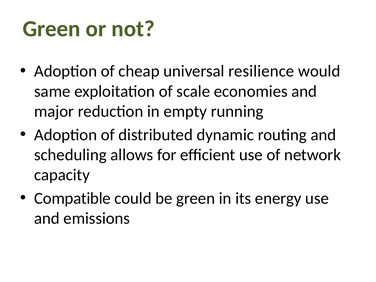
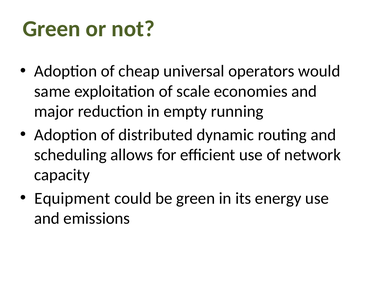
resilience: resilience -> operators (261, 71)
Compatible: Compatible -> Equipment (72, 198)
